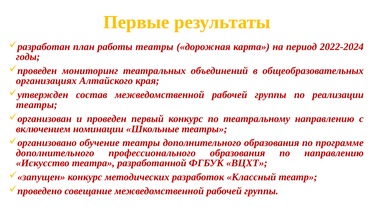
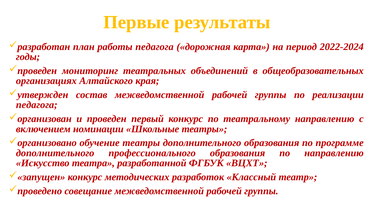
работы театры: театры -> педагога (154, 47)
театры: театры -> педагога (37, 105)
